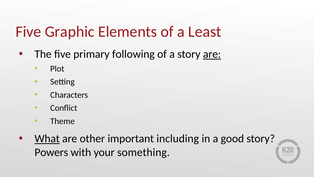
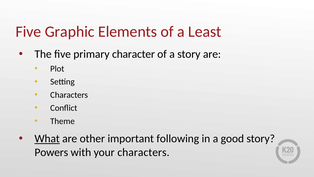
following: following -> character (133, 54)
are underline: present -> none (212, 54)
including: including -> following (178, 138)
your something: something -> characters (143, 152)
